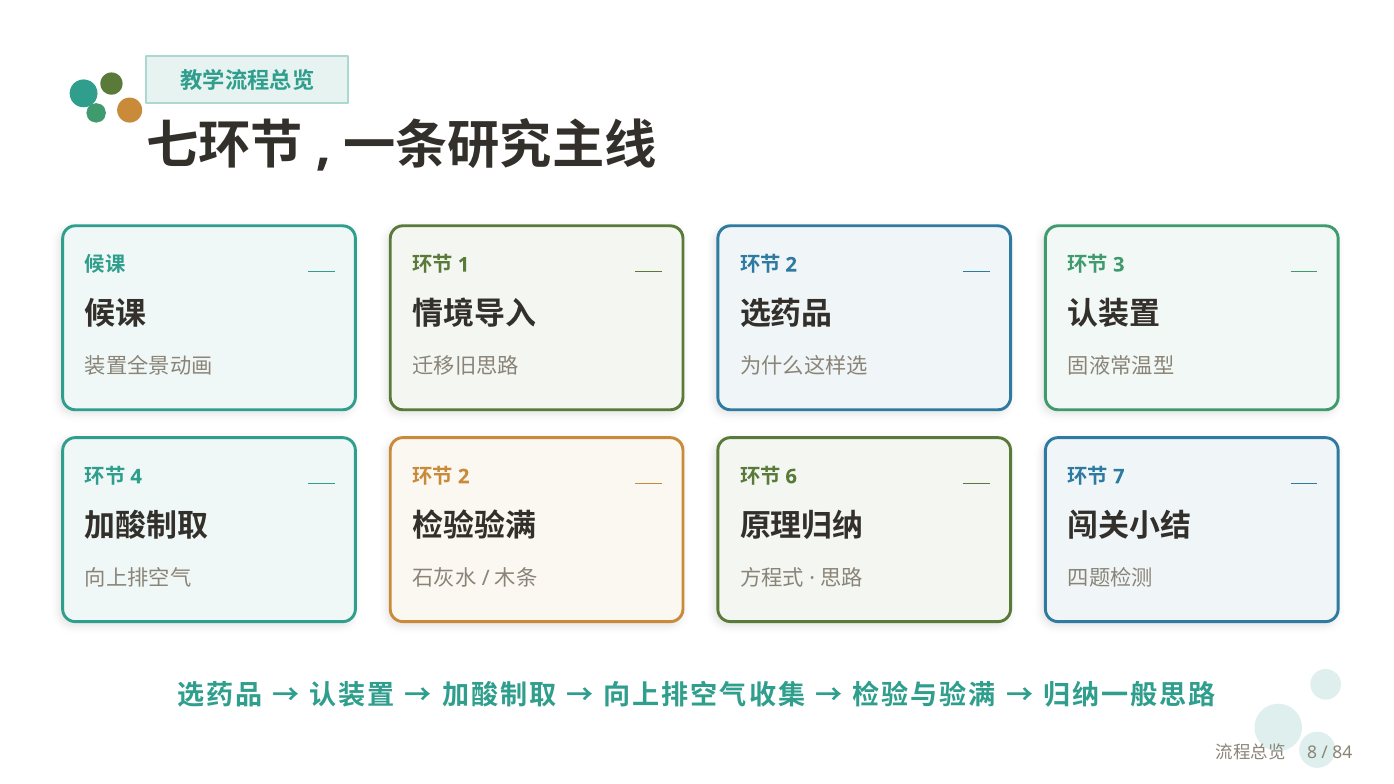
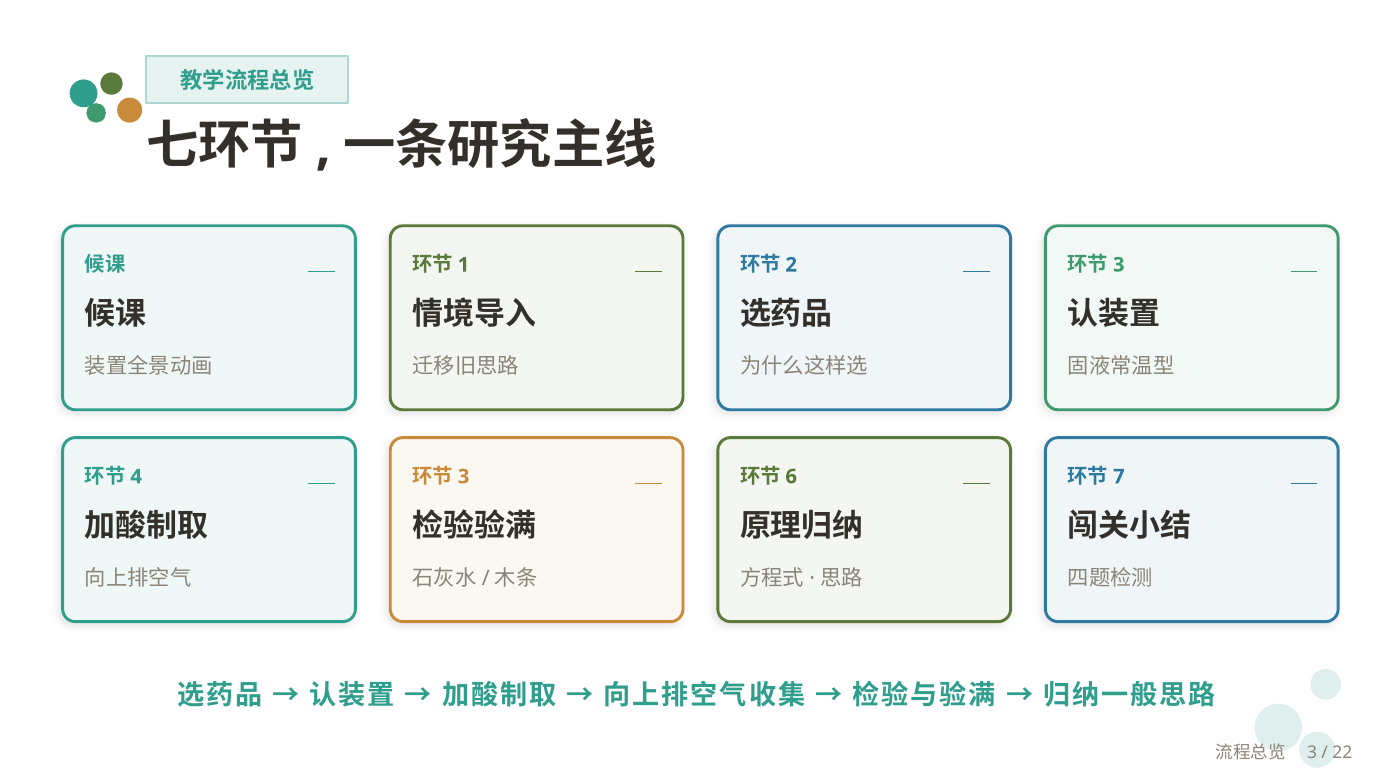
2: 2 -> 3 (464, 477)
8: 8 -> 3 (1312, 753)
84: 84 -> 22 (1342, 753)
